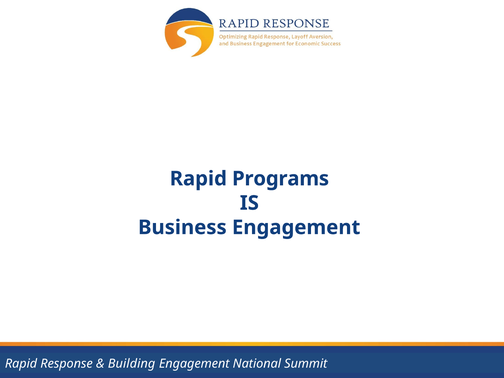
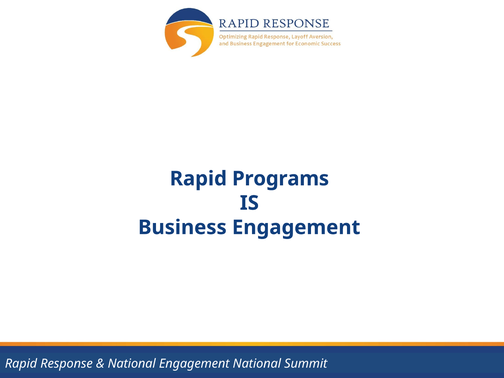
Building: Building -> National (132, 364)
